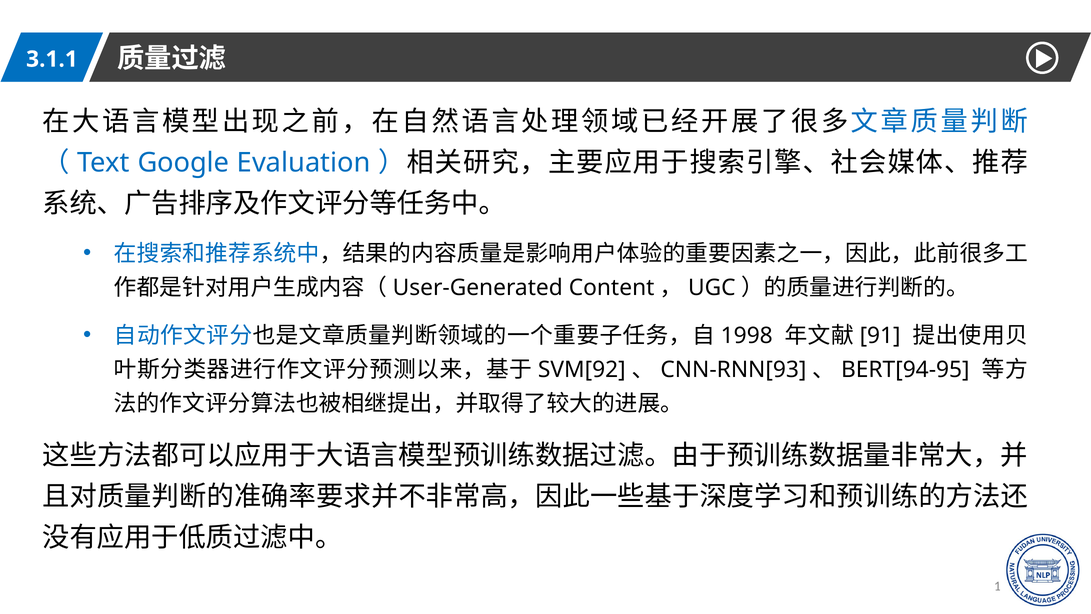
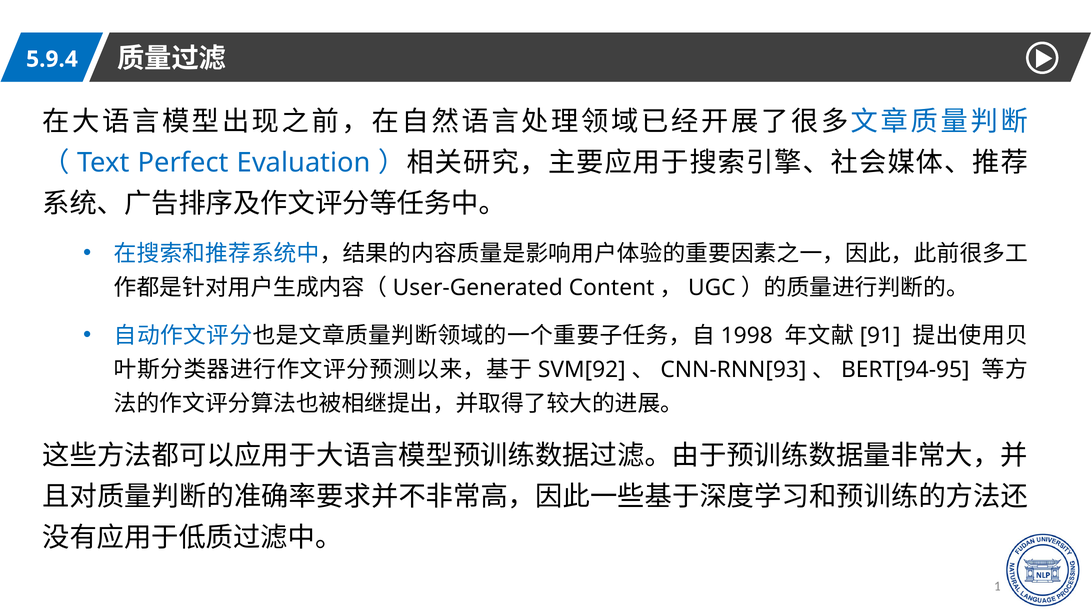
3.1.1: 3.1.1 -> 5.9.4 (52, 59)
Google: Google -> Perfect (183, 163)
